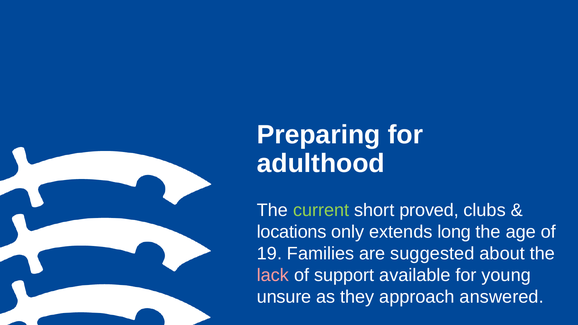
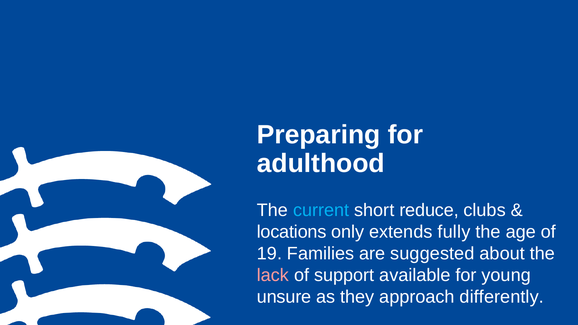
current colour: light green -> light blue (321, 210)
proved: proved -> reduce (429, 210)
long: long -> fully (454, 232)
answered: answered -> differently (502, 297)
